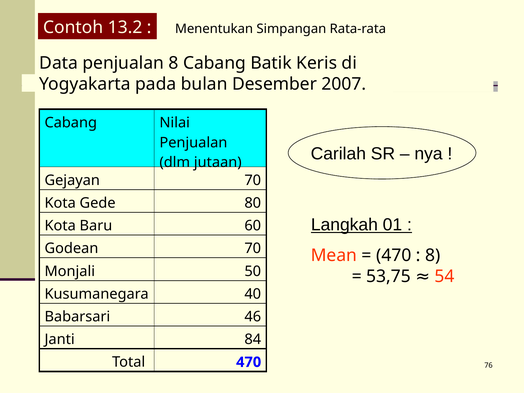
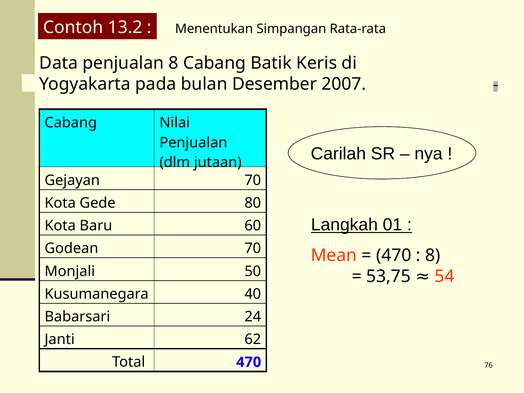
46: 46 -> 24 (253, 317)
84: 84 -> 62 (253, 339)
